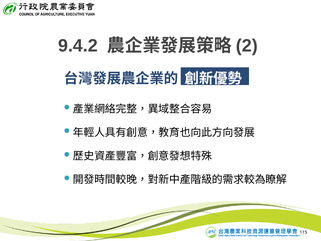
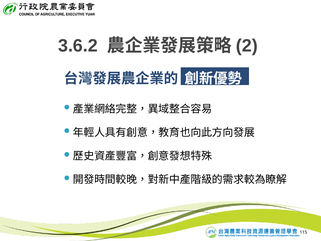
9.4.2: 9.4.2 -> 3.6.2 (78, 46)
